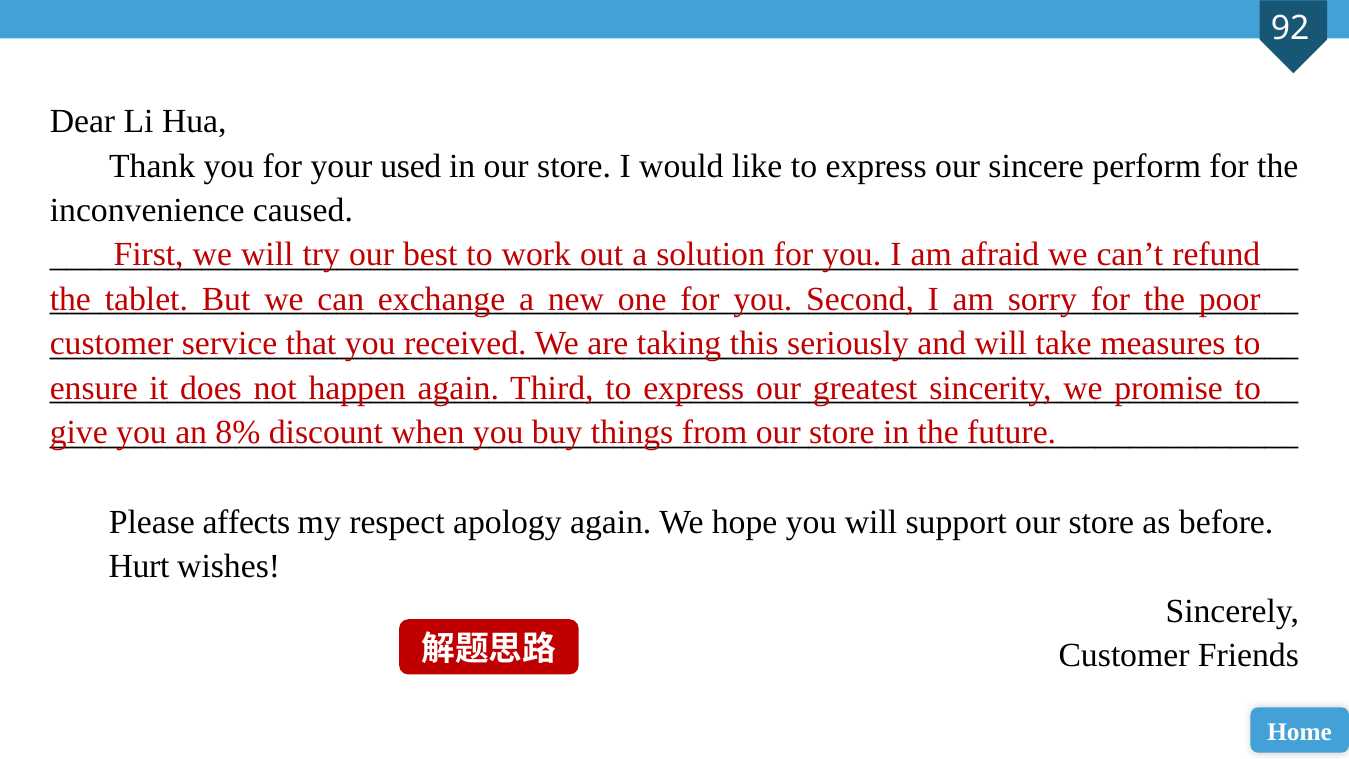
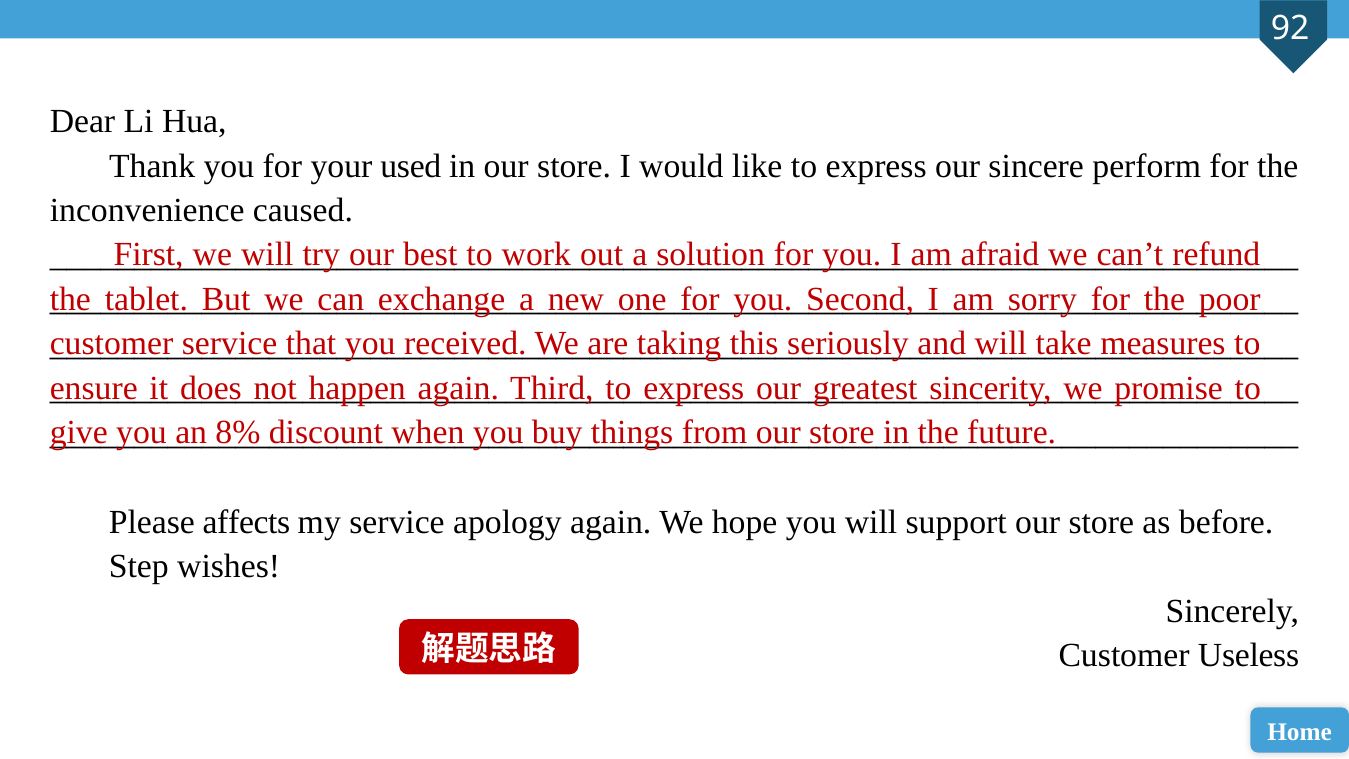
my respect: respect -> service (397, 522)
Hurt: Hurt -> Step (139, 567)
Friends: Friends -> Useless (1249, 656)
